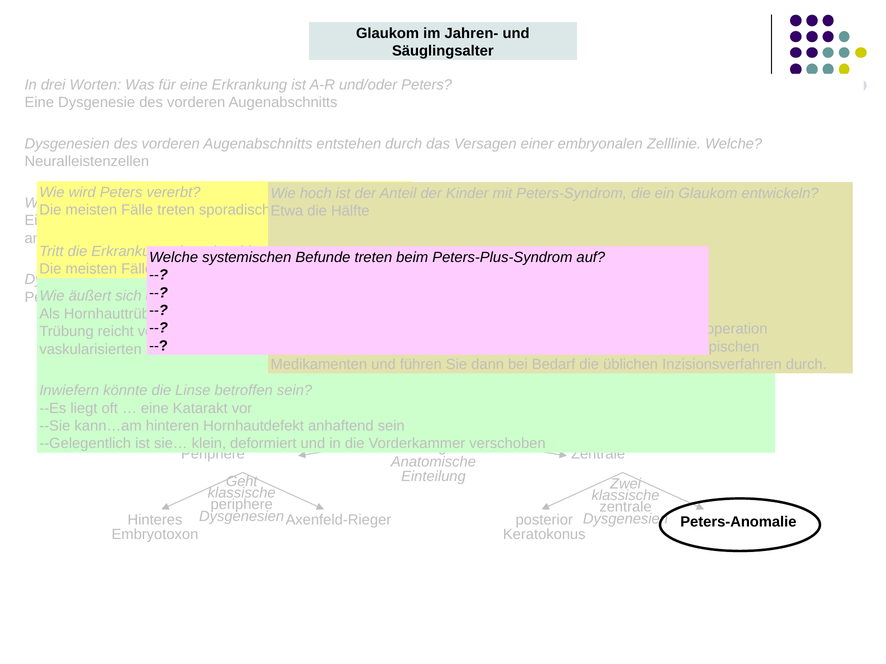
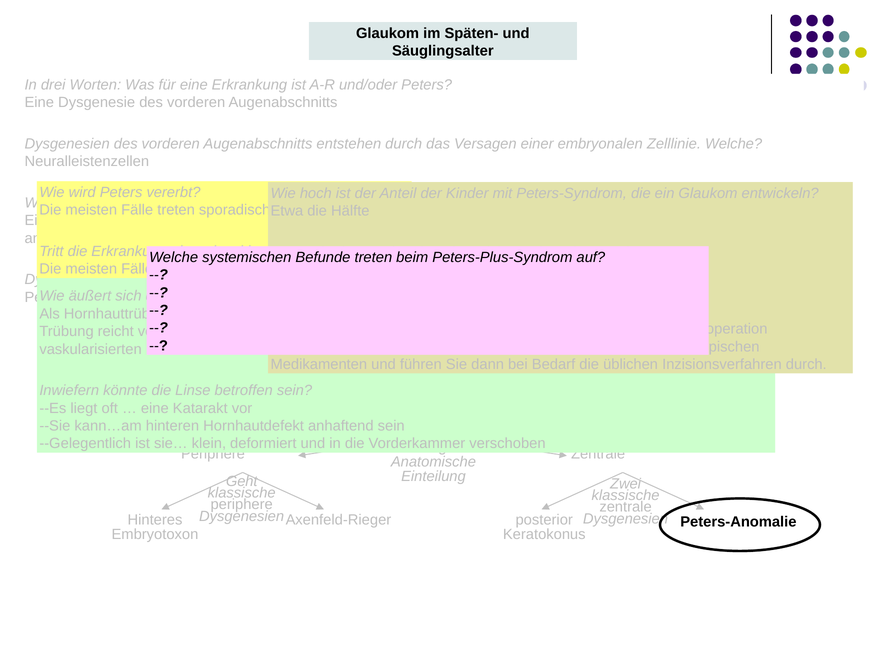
Jahren-: Jahren- -> Späten- (472, 33)
